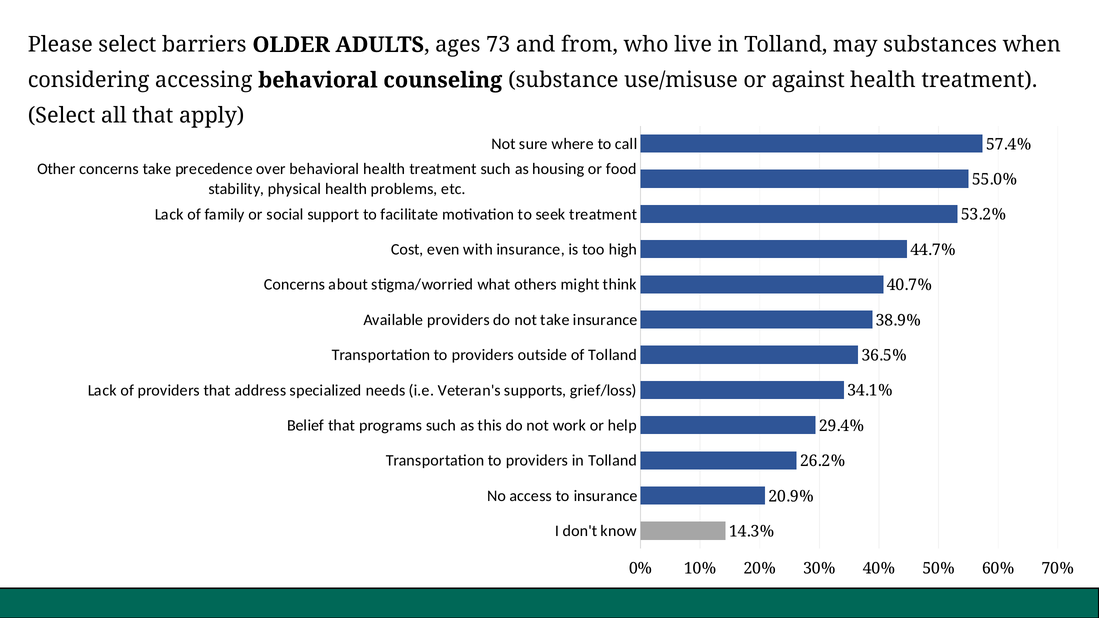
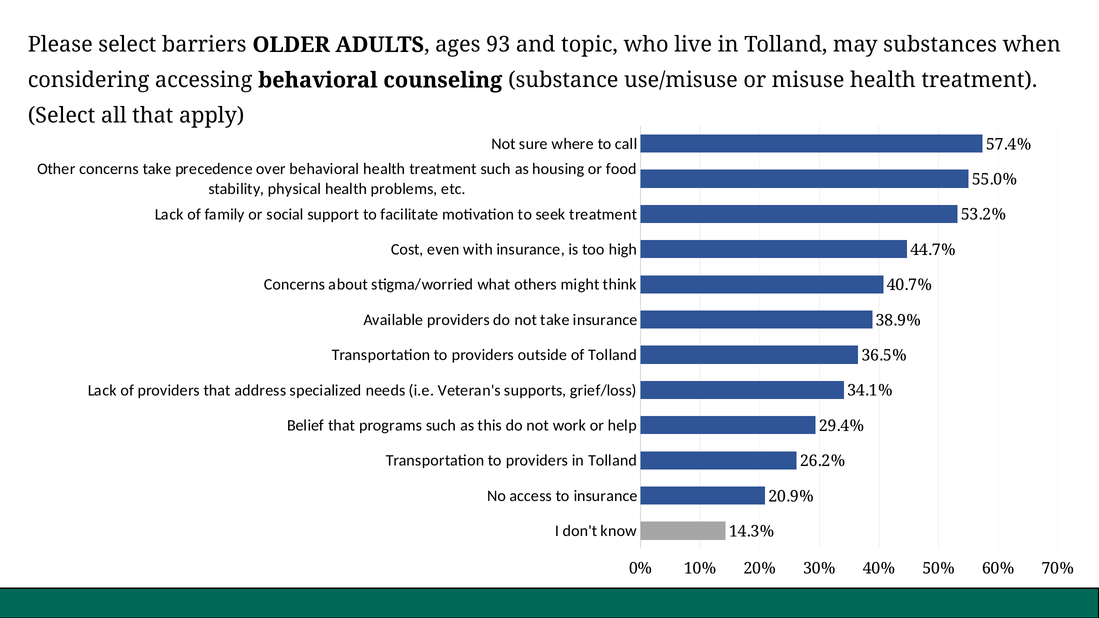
73: 73 -> 93 (498, 45)
from: from -> topic (590, 45)
against: against -> misuse (808, 80)
